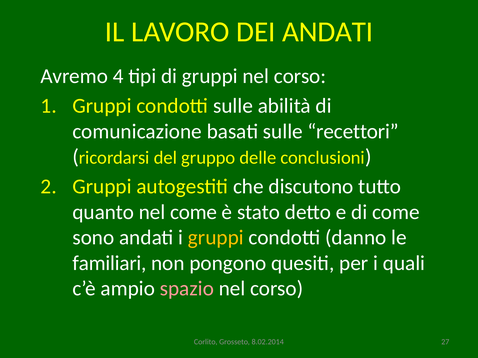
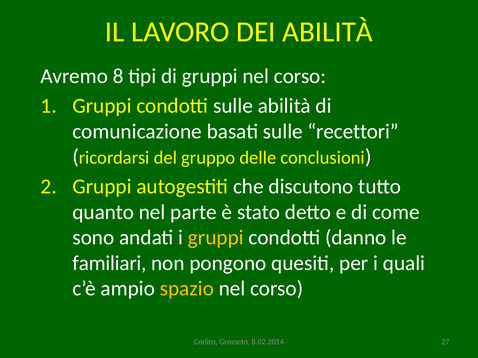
DEI ANDATI: ANDATI -> ABILITÀ (328, 32)
4: 4 -> 8 (118, 76)
nel come: come -> parte (194, 212)
spazio colour: pink -> yellow (187, 289)
